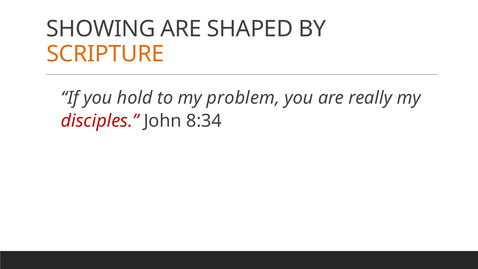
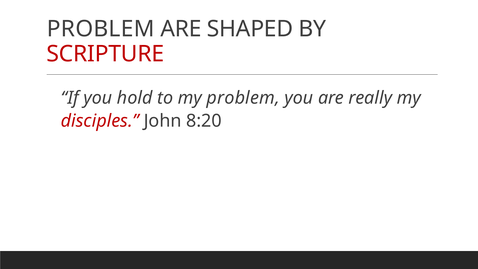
SHOWING: SHOWING -> PROBLEM (101, 29)
SCRIPTURE colour: orange -> red (105, 54)
8:34: 8:34 -> 8:20 (204, 121)
